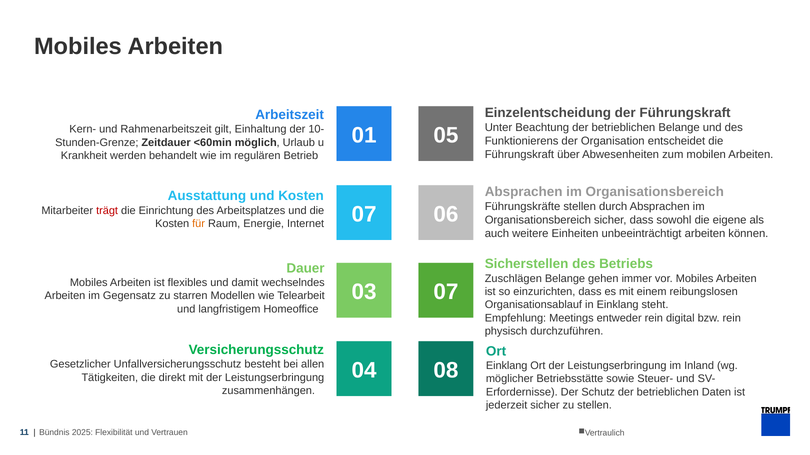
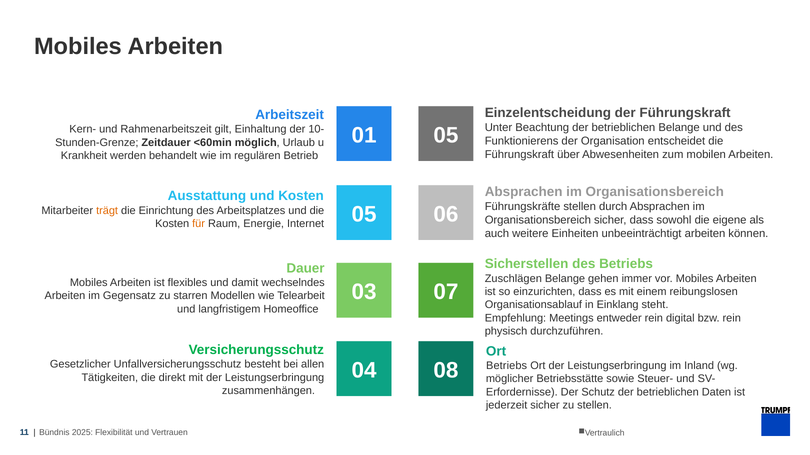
trägt colour: red -> orange (107, 211)
Internet 07: 07 -> 05 (364, 214)
Einklang: Einklang -> Betriebs (507, 366)
